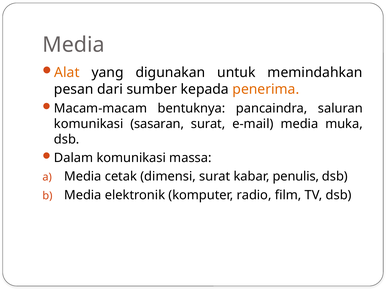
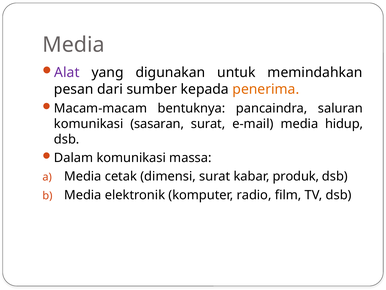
Alat colour: orange -> purple (67, 72)
muka: muka -> hidup (344, 124)
penulis: penulis -> produk (296, 176)
